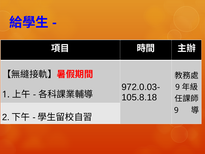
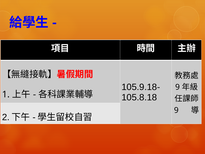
972.0.03-: 972.0.03- -> 105.9.18- (141, 87)
